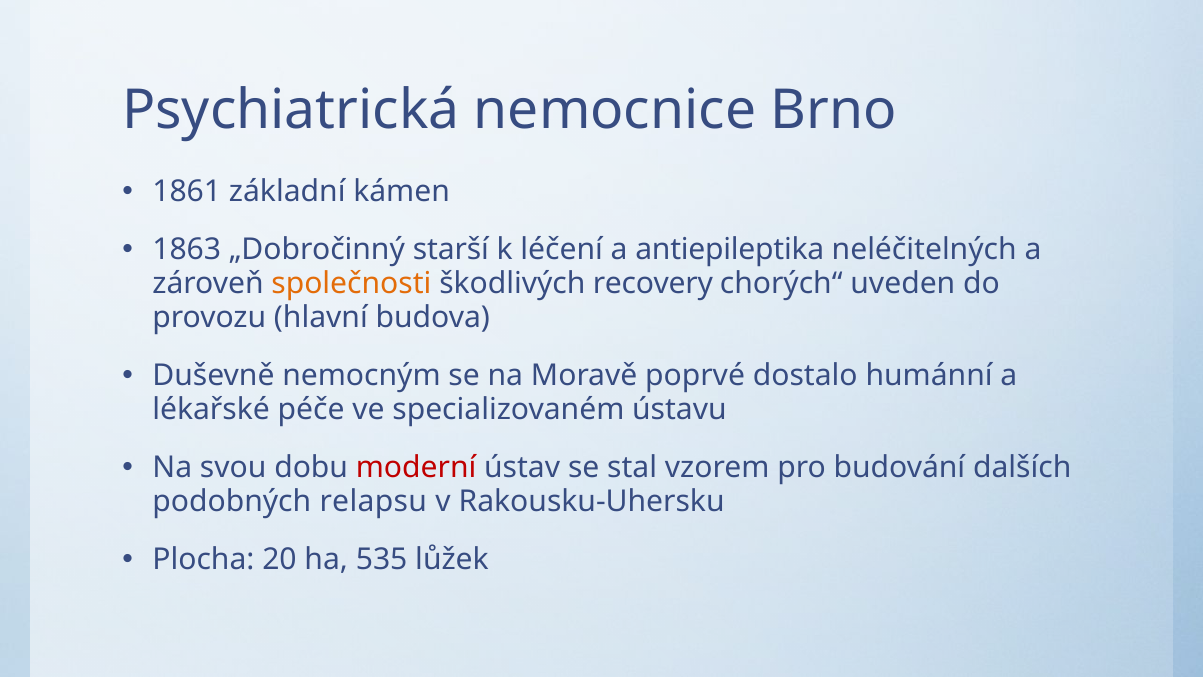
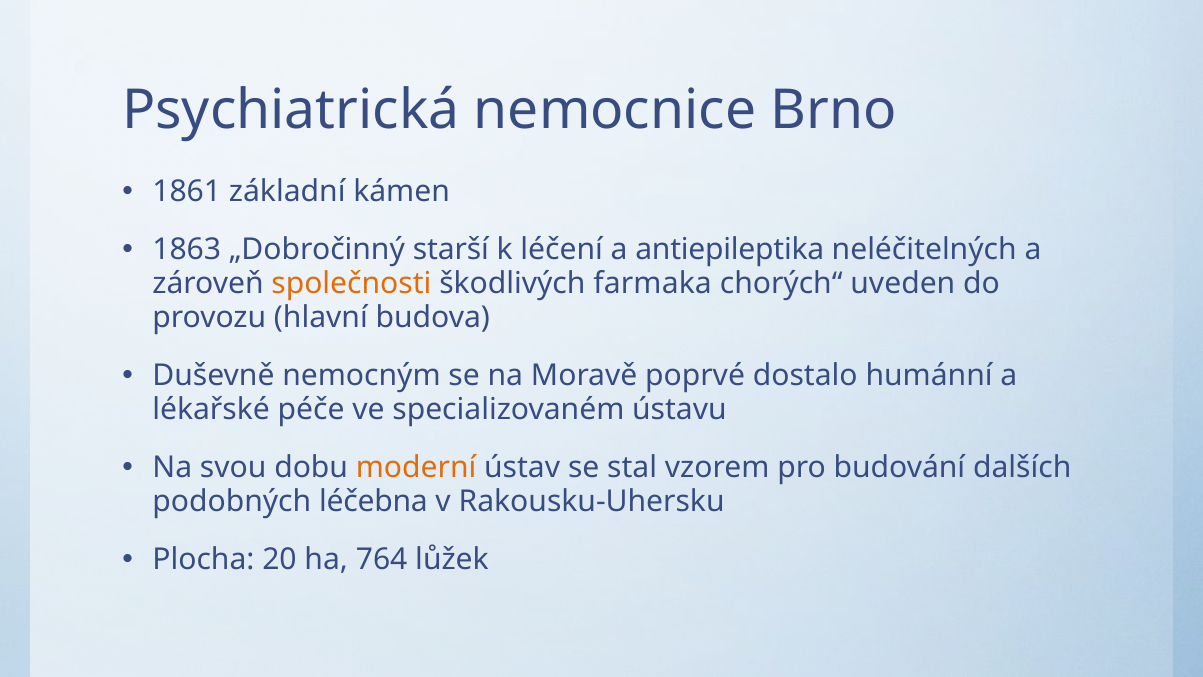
recovery: recovery -> farmaka (653, 283)
moderní colour: red -> orange (416, 467)
relapsu: relapsu -> léčebna (373, 502)
535: 535 -> 764 (382, 559)
